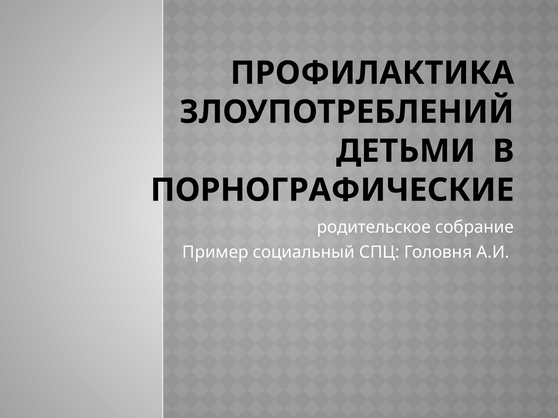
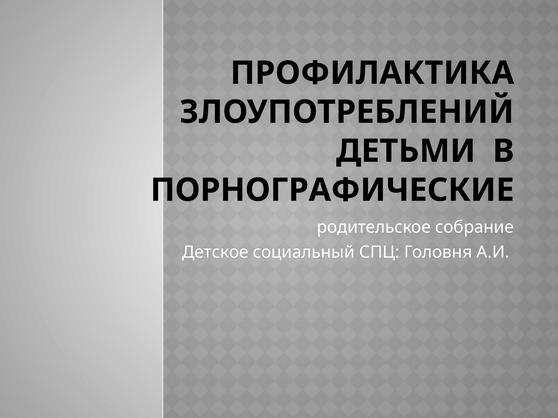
Пример: Пример -> Детское (215, 253)
